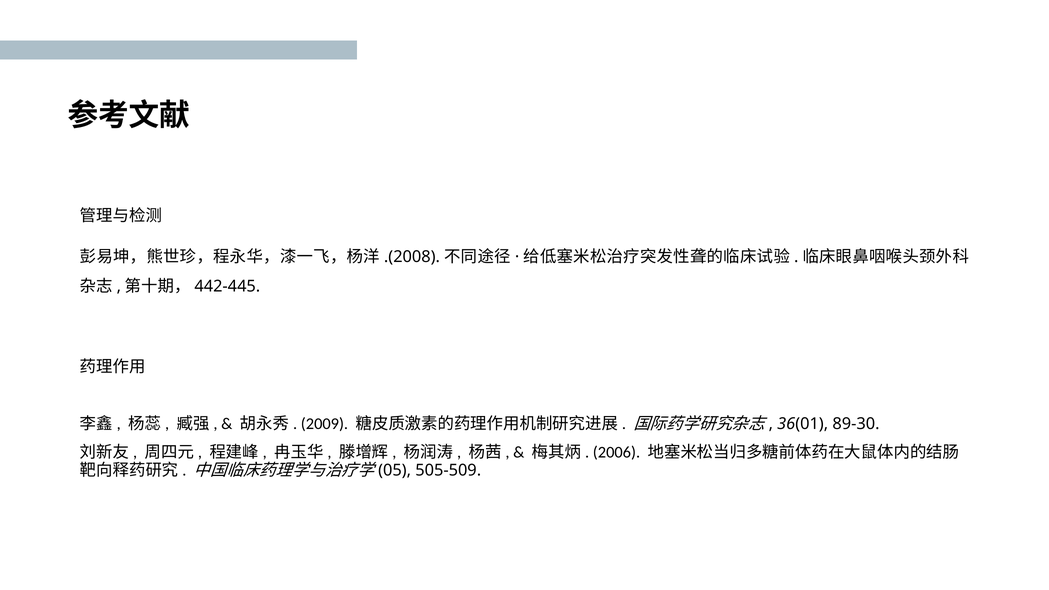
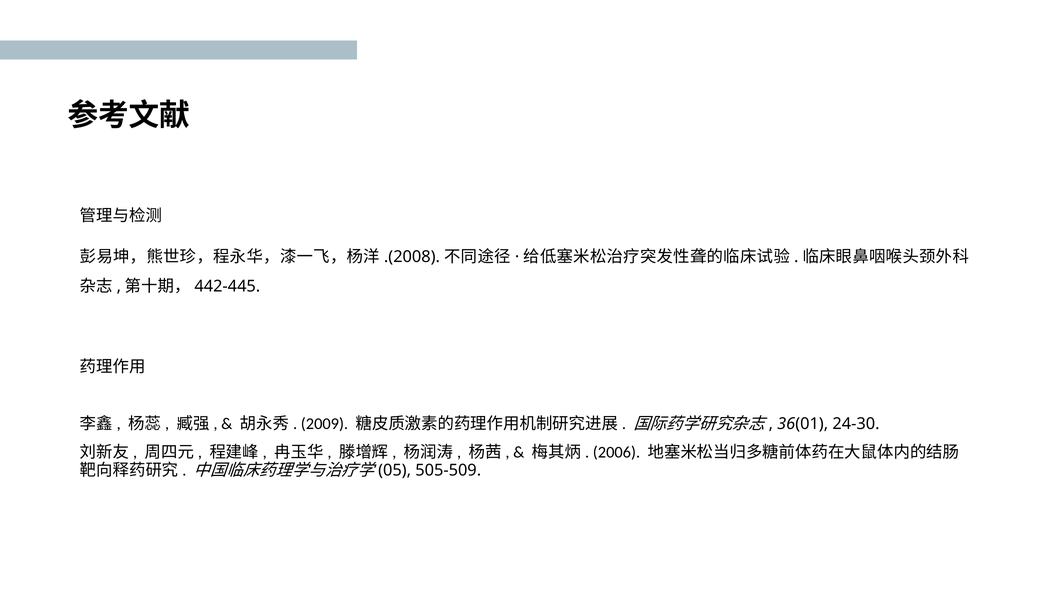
89-30: 89-30 -> 24-30 (856, 424)
